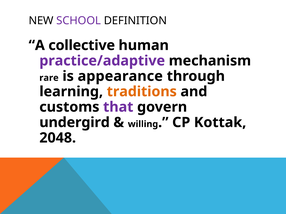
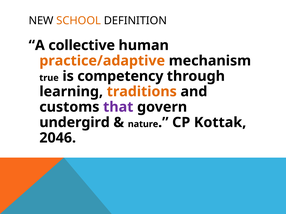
SCHOOL colour: purple -> orange (79, 21)
practice/adaptive colour: purple -> orange (102, 61)
rare: rare -> true (49, 78)
appearance: appearance -> competency (120, 76)
willing: willing -> nature (143, 124)
2048: 2048 -> 2046 (58, 138)
